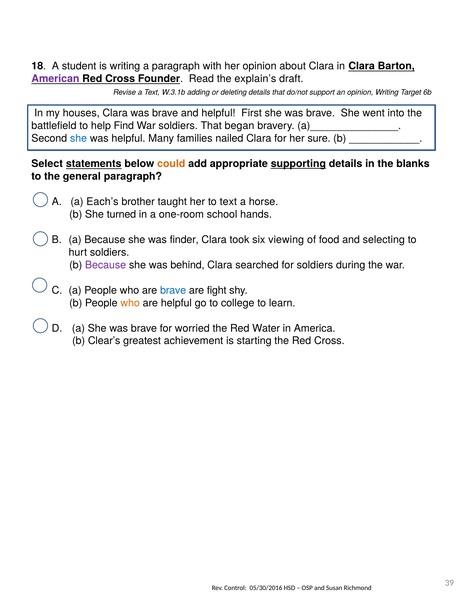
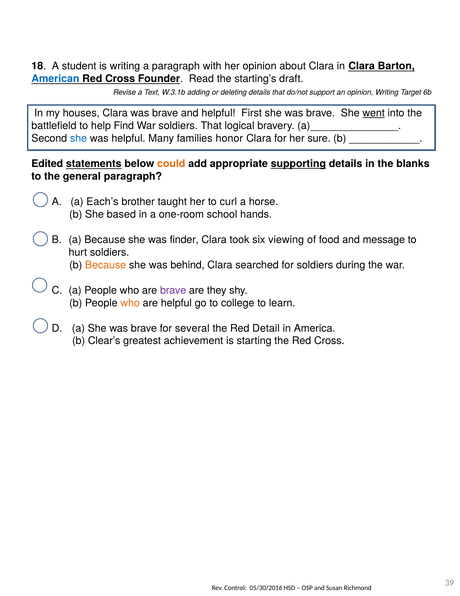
American colour: purple -> blue (55, 79)
explain’s: explain’s -> starting’s (255, 79)
went underline: none -> present (374, 113)
began: began -> logical (240, 126)
nailed: nailed -> honor (229, 138)
Select: Select -> Edited (47, 164)
to text: text -> curl (228, 201)
turned: turned -> based (121, 214)
selecting: selecting -> message (384, 239)
Because colour: purple -> orange (106, 265)
brave colour: blue -> purple (173, 290)
fight: fight -> they (217, 290)
worried: worried -> several (192, 328)
Water: Water -> Detail (266, 328)
